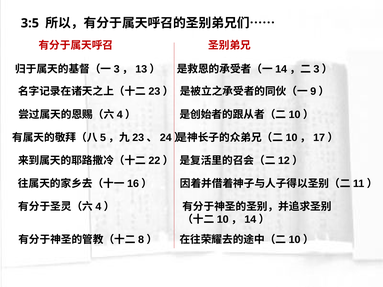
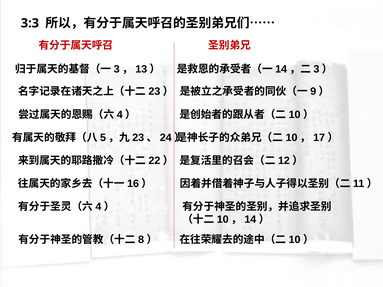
3:5: 3:5 -> 3:3 (30, 23)
